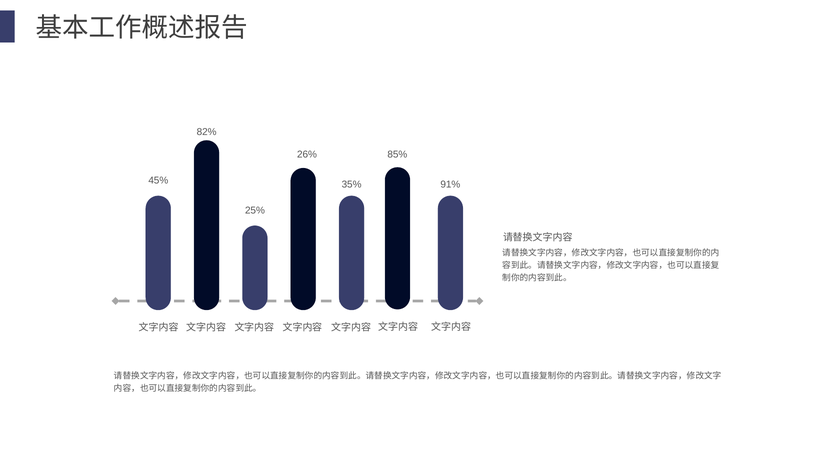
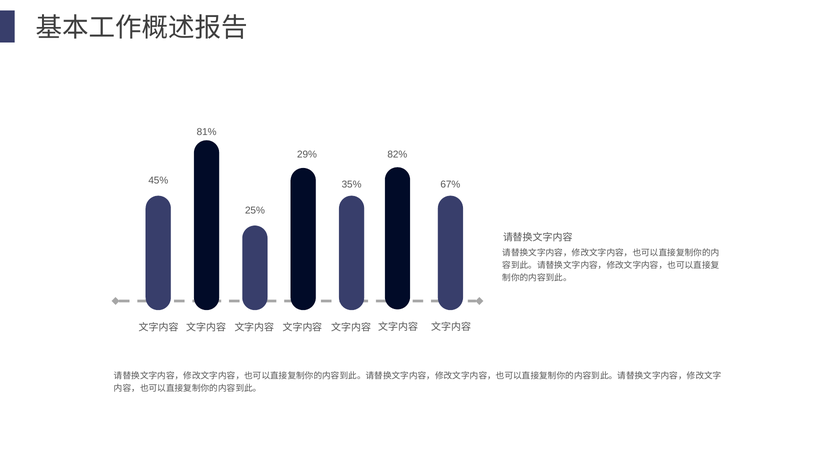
82%: 82% -> 81% (207, 132)
85%: 85% -> 82% (397, 155)
26%: 26% -> 29% (307, 155)
91%: 91% -> 67% (450, 185)
